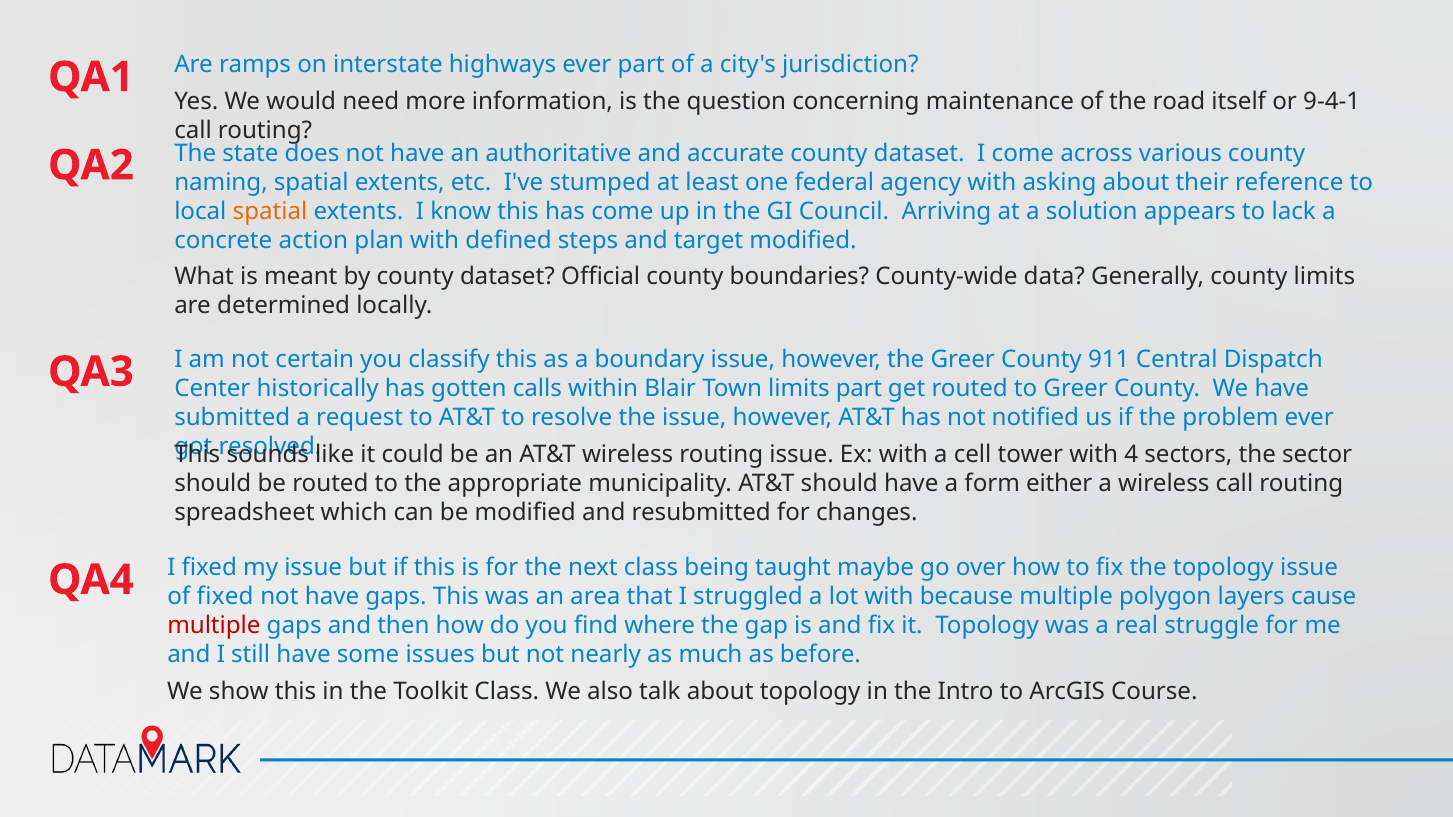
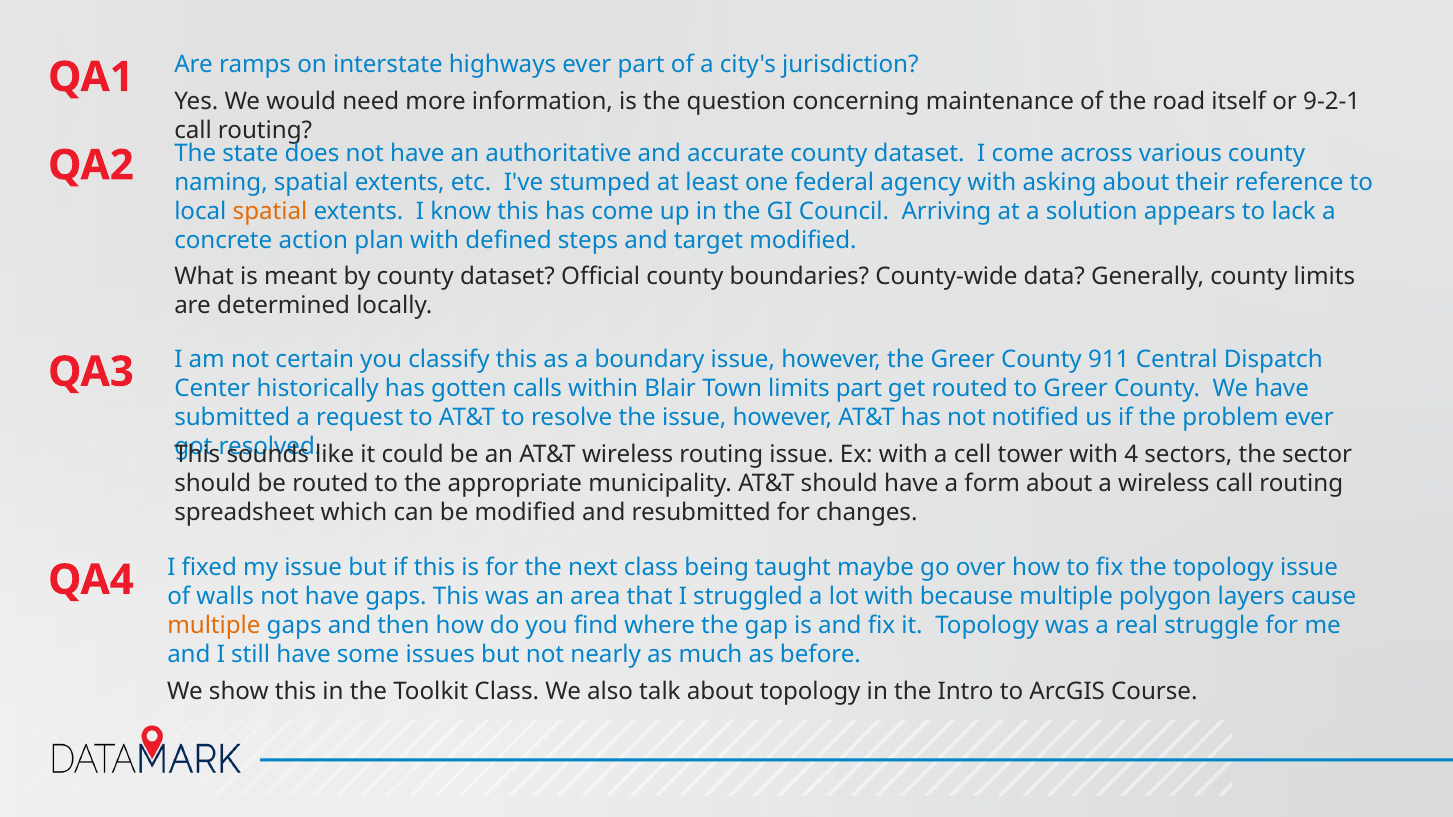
9-4-1: 9-4-1 -> 9-2-1 (1332, 102)
form either: either -> about (1059, 484)
of fixed: fixed -> walls (225, 597)
multiple colour: red -> orange (214, 626)
